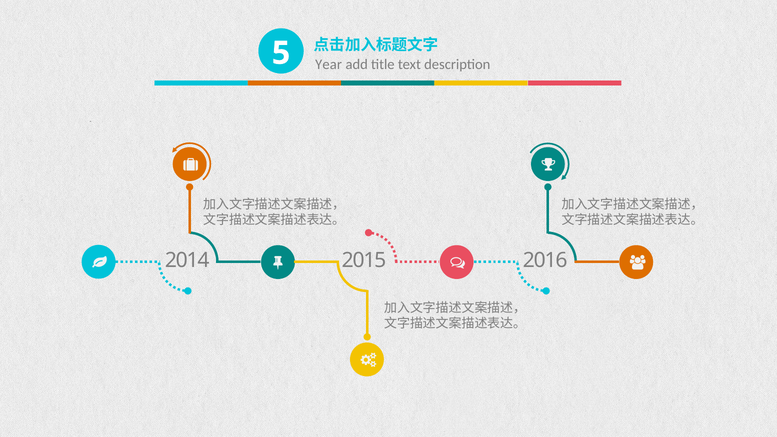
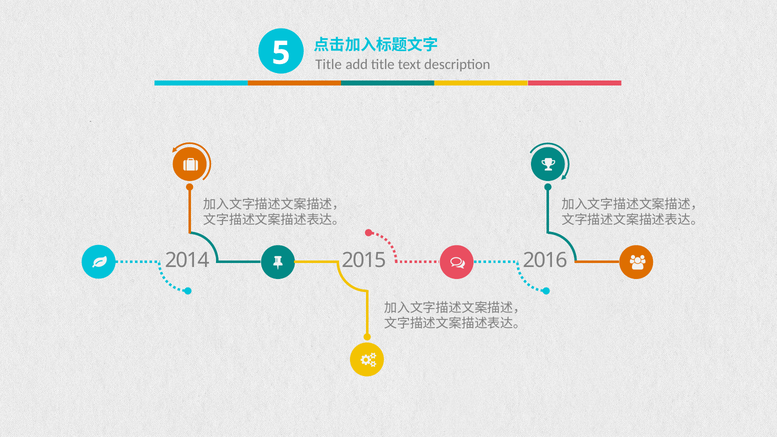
Year: Year -> Title (329, 65)
